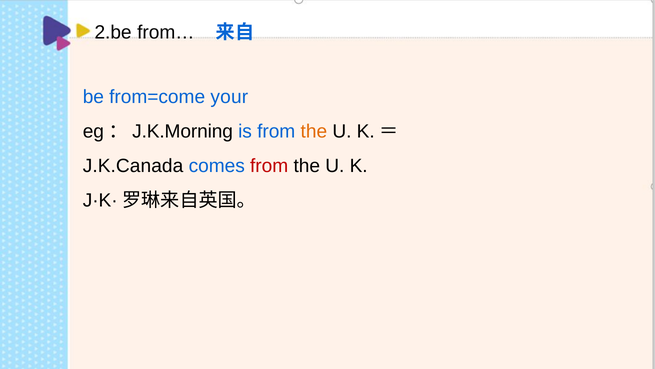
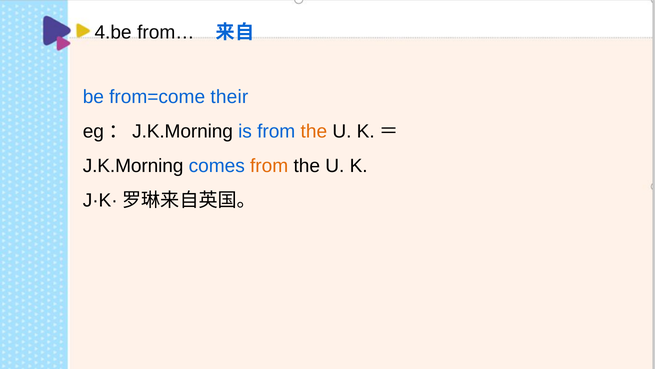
2.be: 2.be -> 4.be (113, 33)
your: your -> their (229, 97)
J.K.Canada: J.K.Canada -> J.K.Morning (133, 166)
from colour: red -> orange (269, 166)
